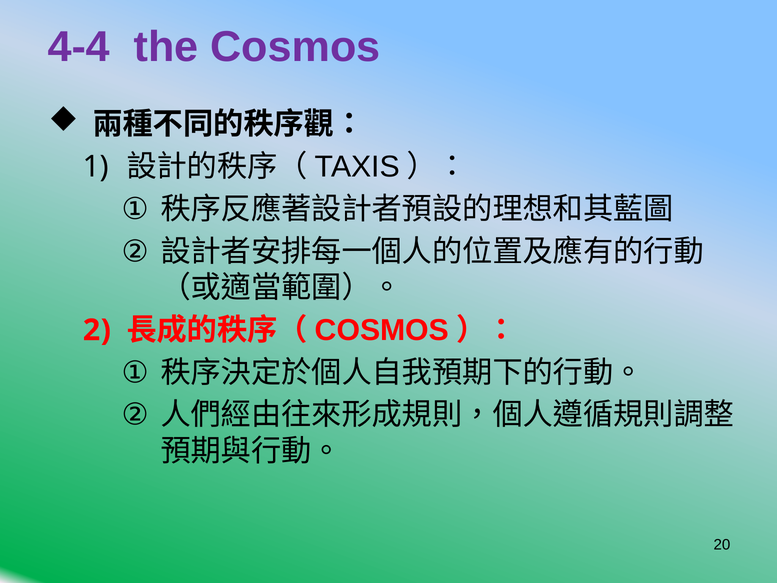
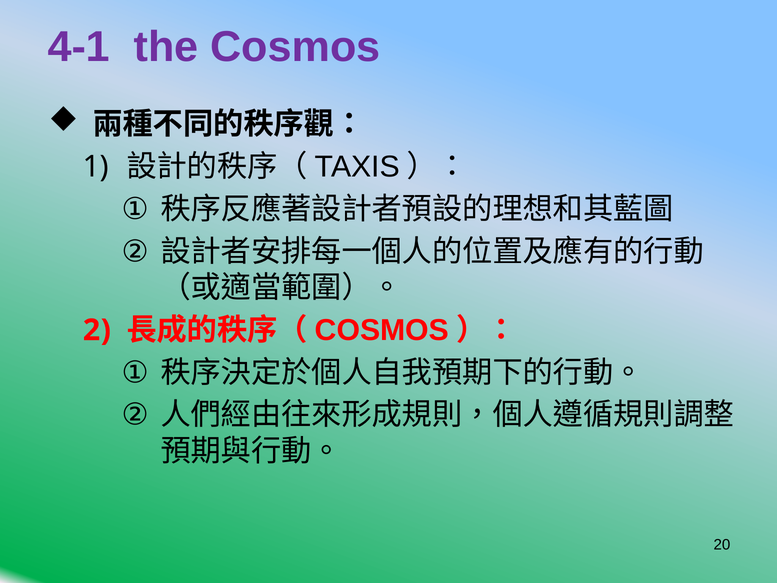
4-4: 4-4 -> 4-1 (79, 47)
